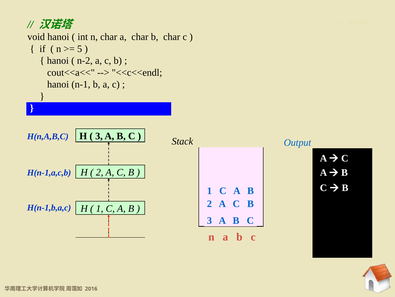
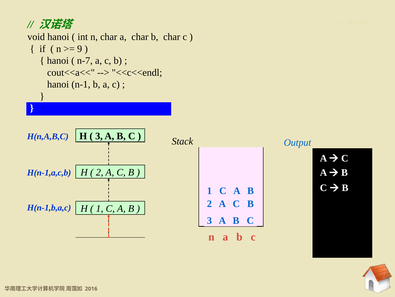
5: 5 -> 9 (80, 49)
n-2: n-2 -> n-7 (85, 61)
